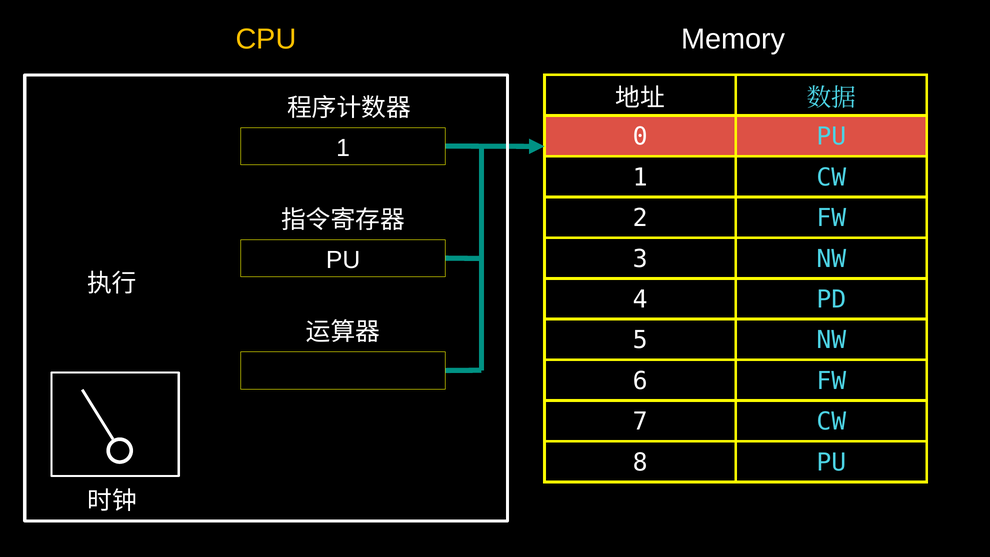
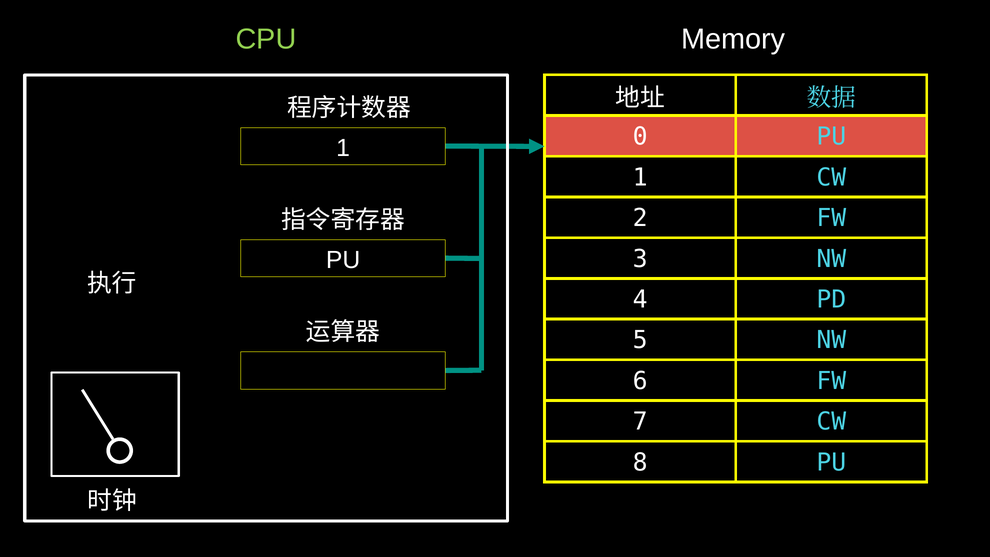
CPU colour: yellow -> light green (266, 39)
